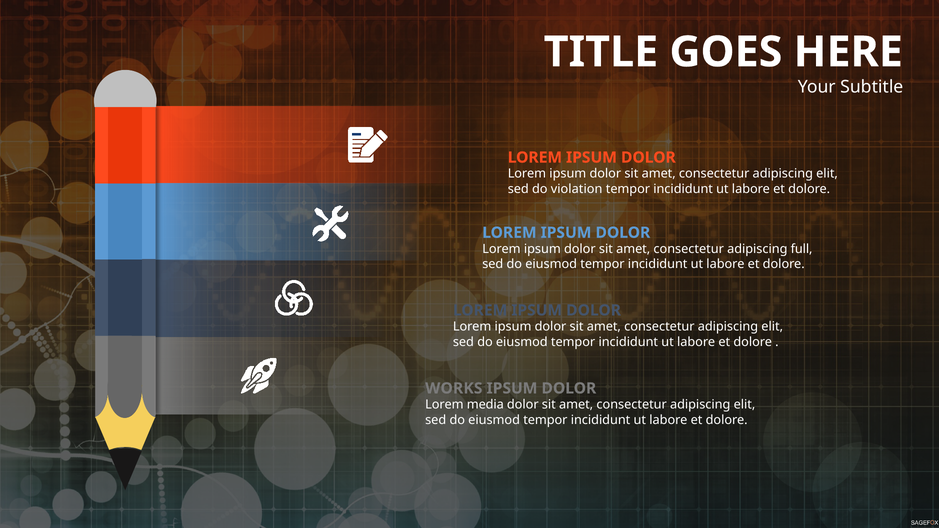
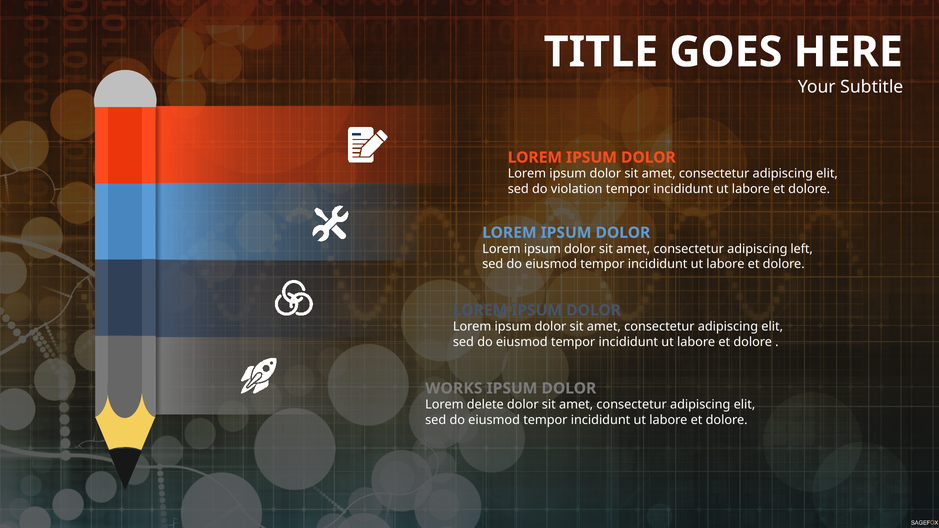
full: full -> left (802, 249)
media: media -> delete (485, 405)
